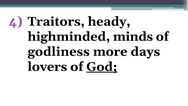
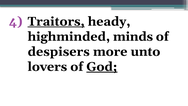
Traitors underline: none -> present (56, 21)
godliness: godliness -> despisers (59, 52)
days: days -> unto (145, 52)
